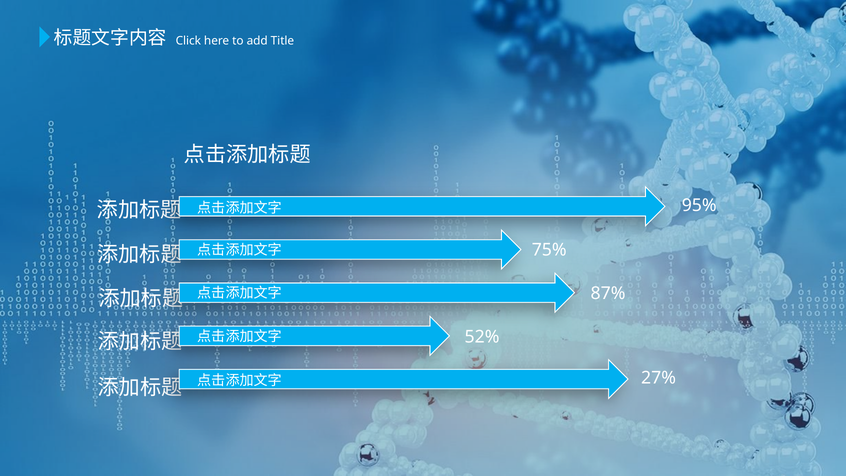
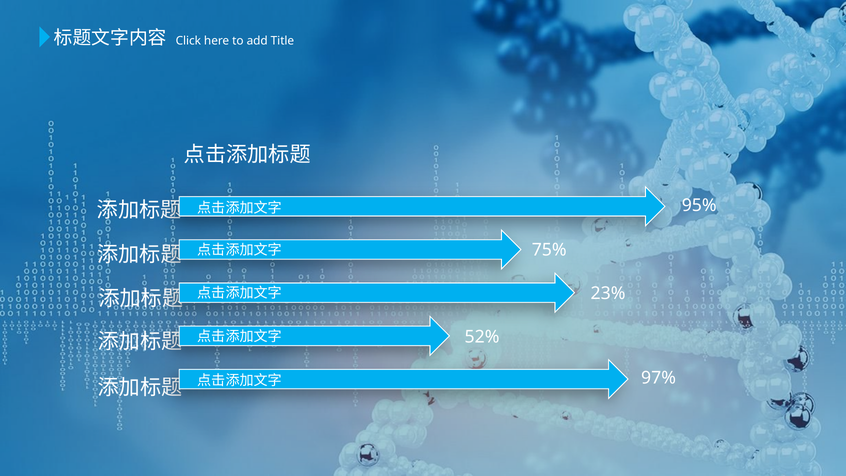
87%: 87% -> 23% (608, 294)
27%: 27% -> 97% (659, 378)
